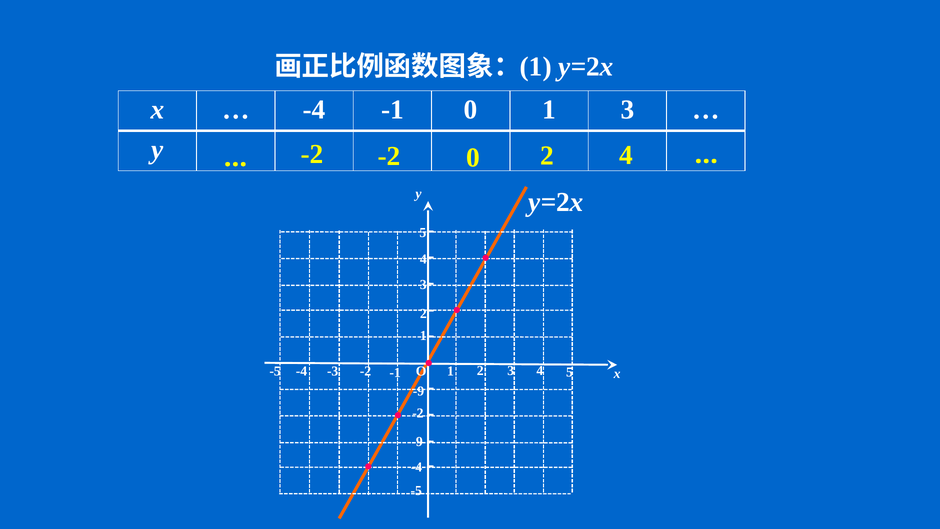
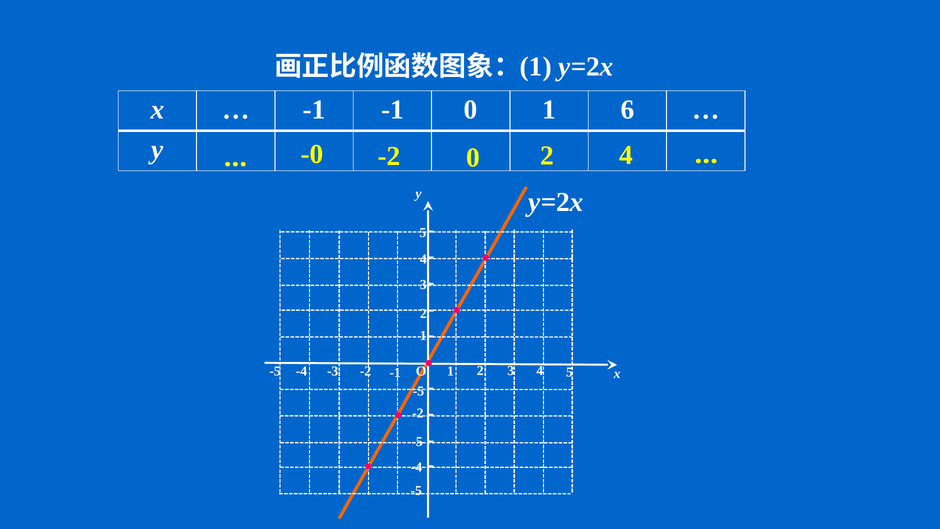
-4: -4 -> -1 (314, 110)
1 3: 3 -> 6 (627, 110)
-2: -2 -> -0 (312, 154)
-9: -9 -> -5 (419, 391)
-9: -9 -> -5 (417, 442)
